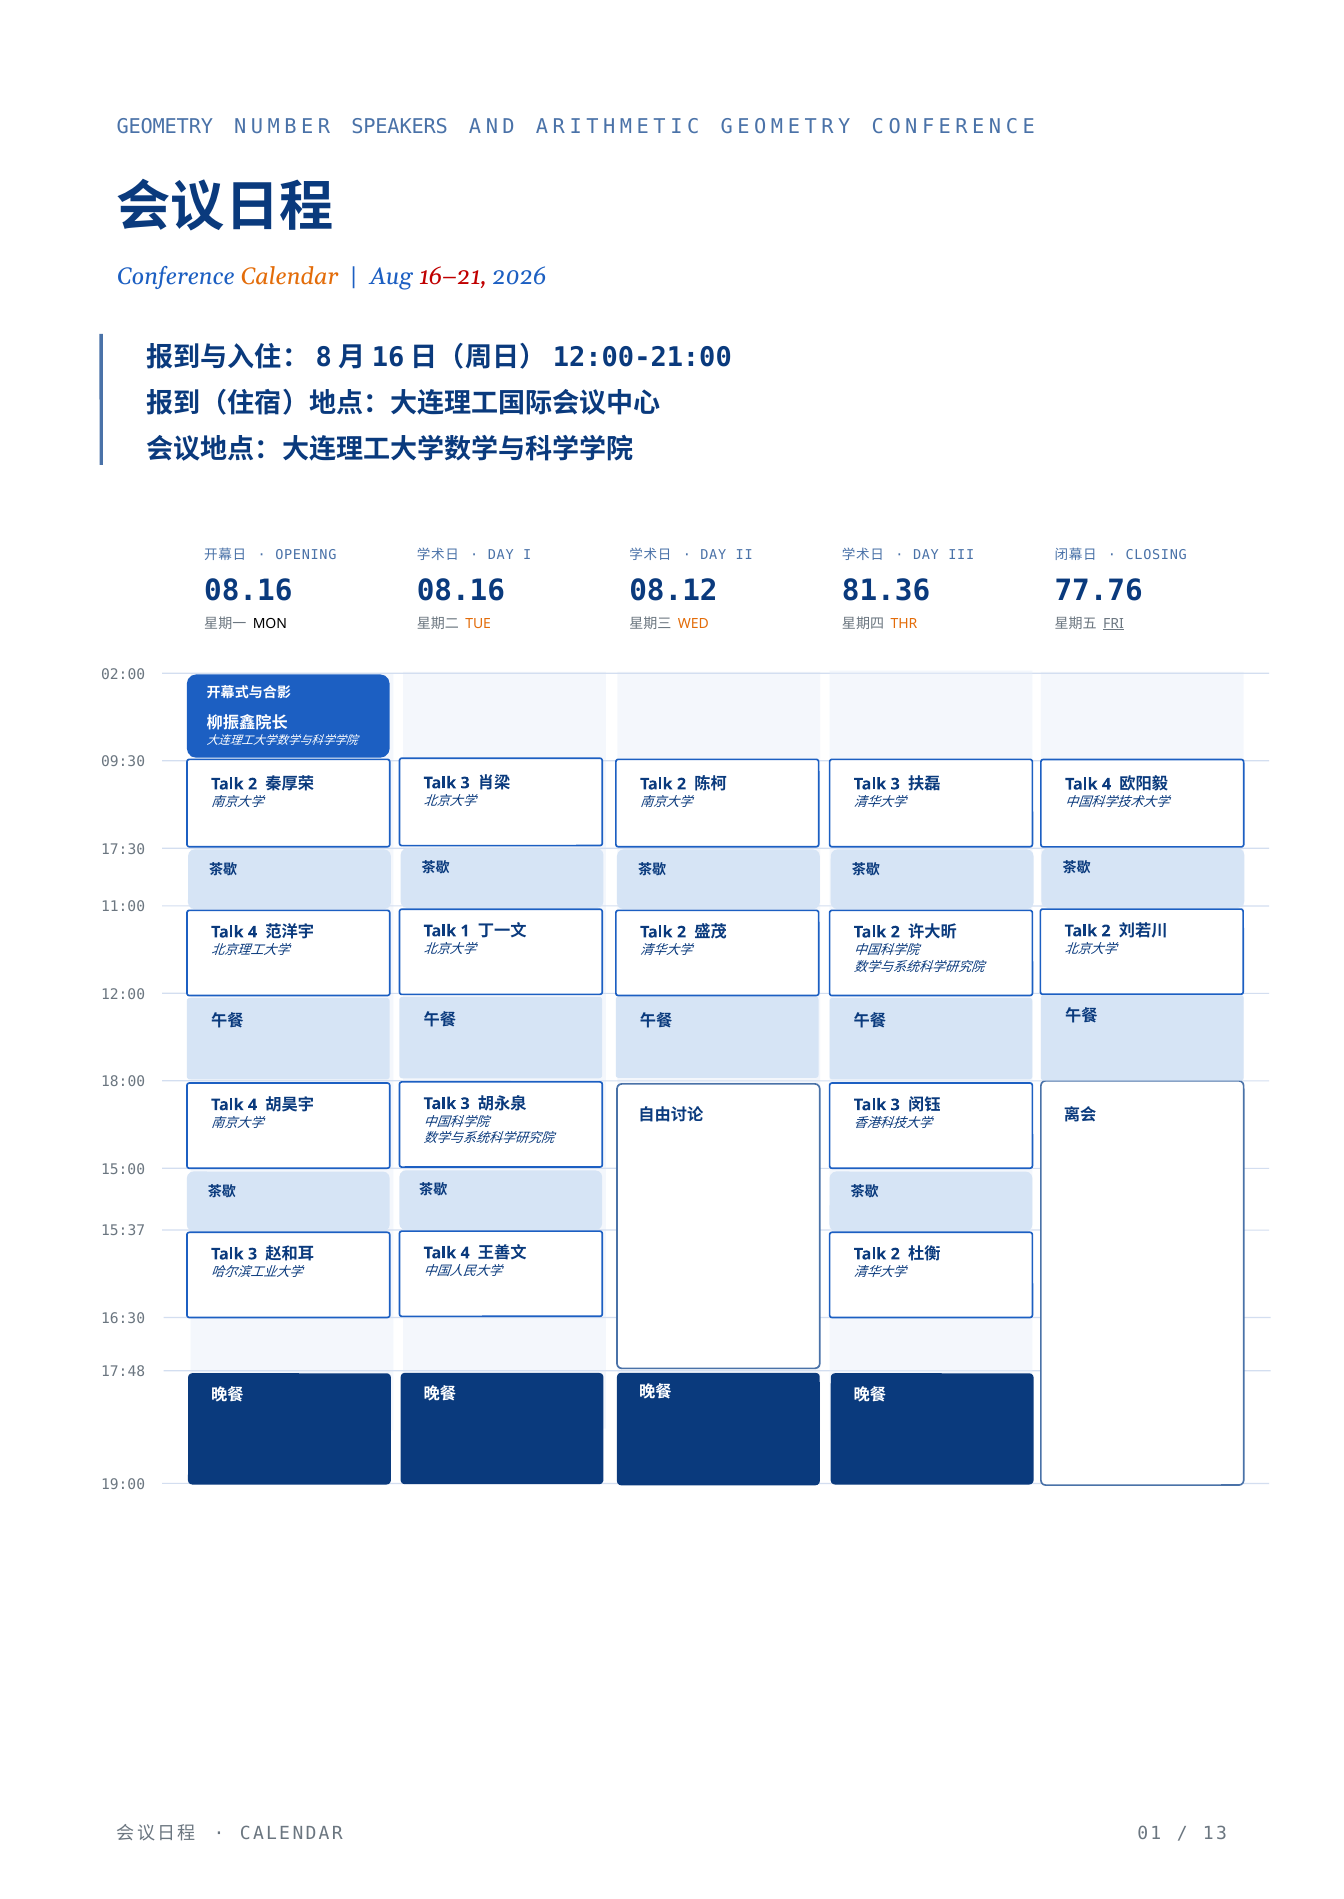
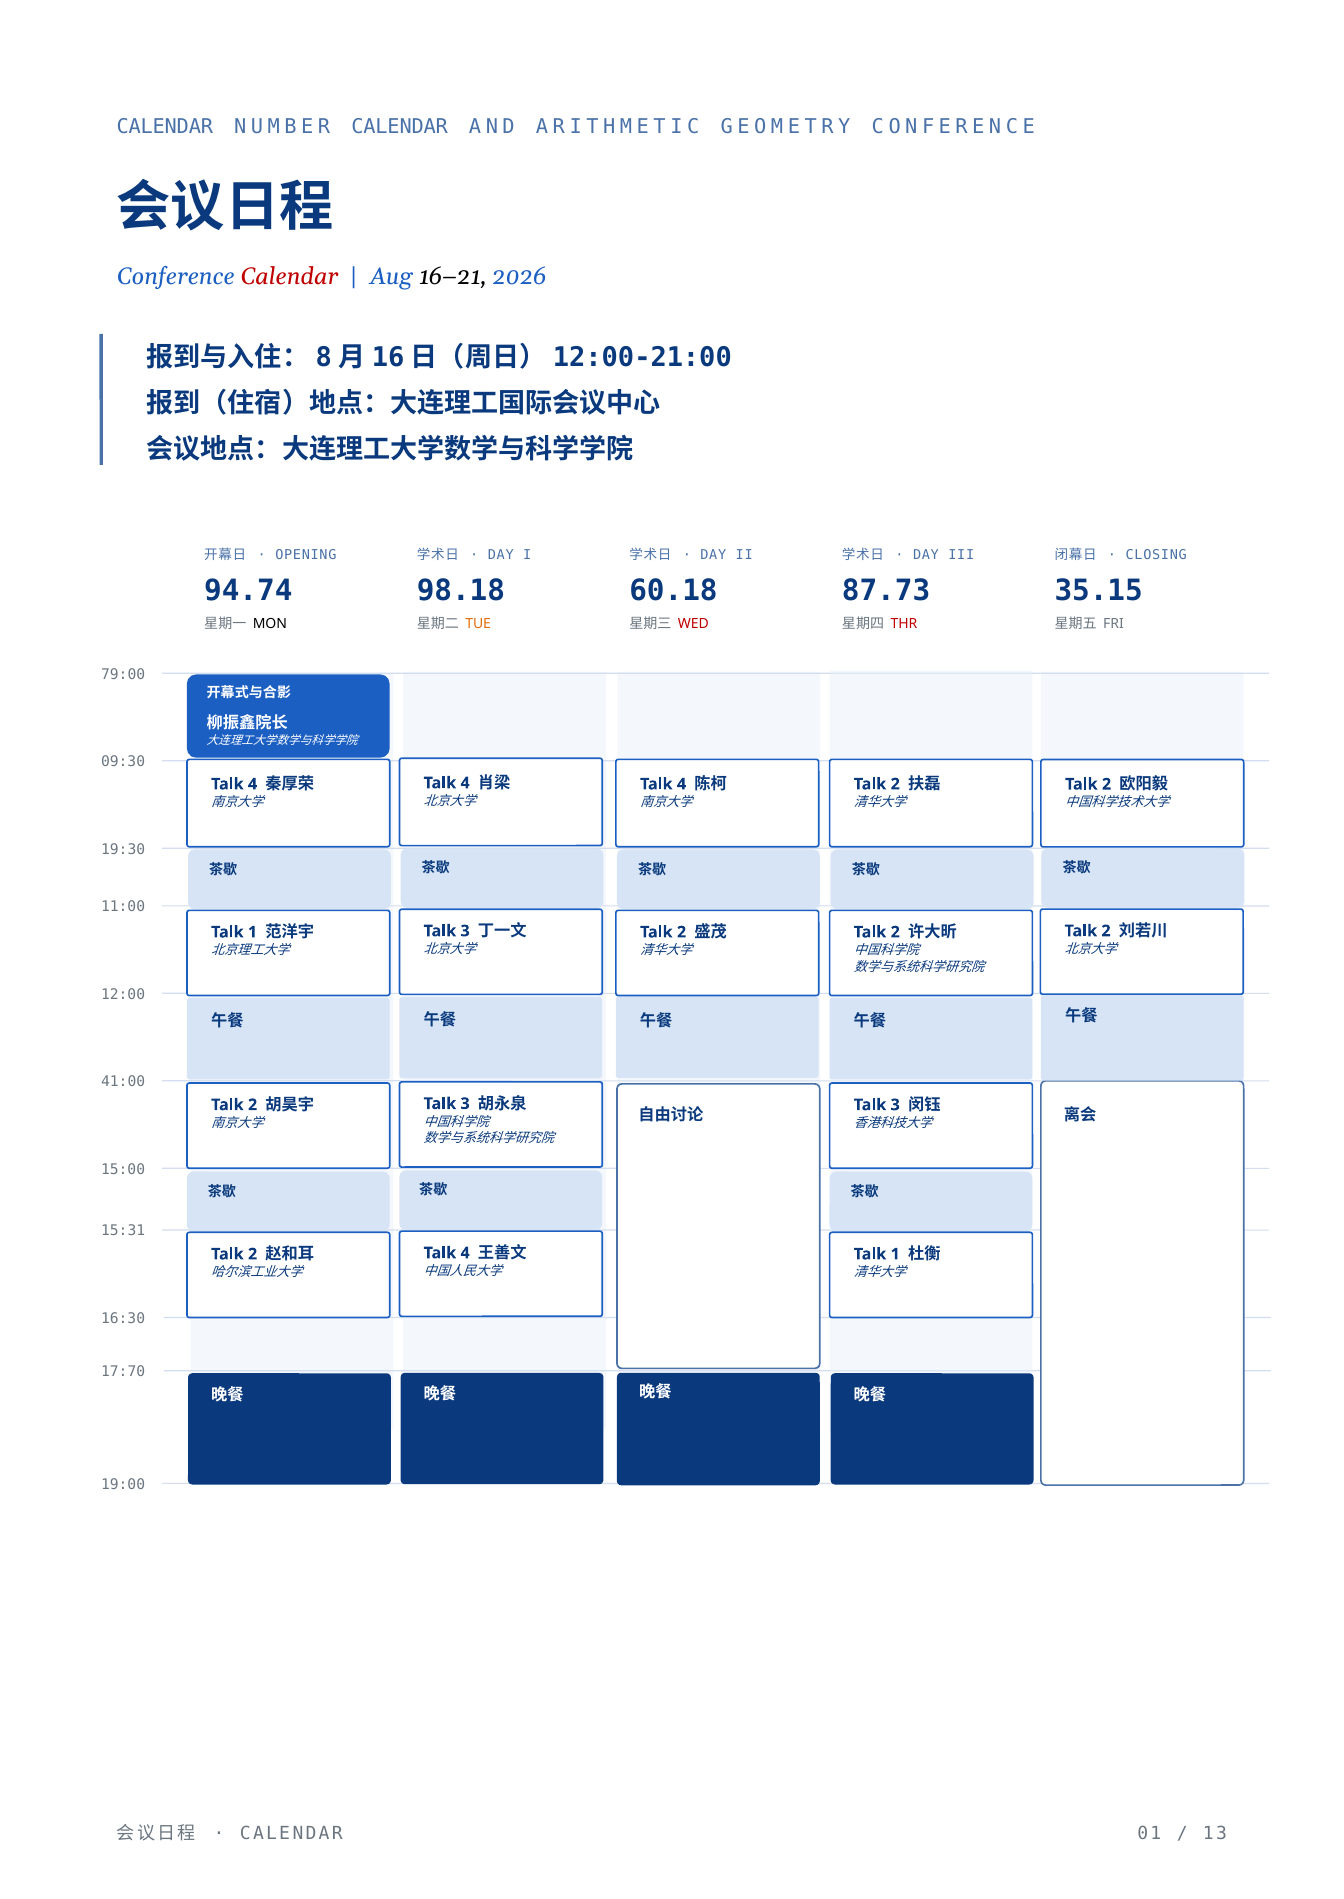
GEOMETRY: GEOMETRY -> CALENDAR (165, 127)
NUMBER SPEAKERS: SPEAKERS -> CALENDAR (400, 127)
Calendar colour: orange -> red (289, 277)
16–21 colour: red -> black (453, 277)
08.16: 08.16 -> 94.74 (248, 591)
08.16: 08.16 -> 98.18 (461, 591)
08.12: 08.12 -> 60.18 (673, 591)
81.36: 81.36 -> 87.73 (886, 591)
77.76: 77.76 -> 35.15 (1099, 591)
WED colour: orange -> red (693, 624)
THR colour: orange -> red (904, 624)
FRI underline: present -> none (1113, 624)
02:00: 02:00 -> 79:00 (123, 675)
3: 3 -> 4 (465, 783)
2: 2 -> 4 (253, 784)
2: 2 -> 4 (682, 784)
3: 3 -> 2 (895, 784)
4: 4 -> 2 (1107, 785)
17:30: 17:30 -> 19:30 (123, 850)
1: 1 -> 3 (465, 931)
4: 4 -> 1 (253, 933)
18:00: 18:00 -> 41:00 (123, 1082)
4: 4 -> 2 (253, 1105)
15:37: 15:37 -> 15:31 (123, 1232)
3: 3 -> 2 (253, 1255)
2: 2 -> 1 (895, 1255)
17:48: 17:48 -> 17:70 (123, 1372)
